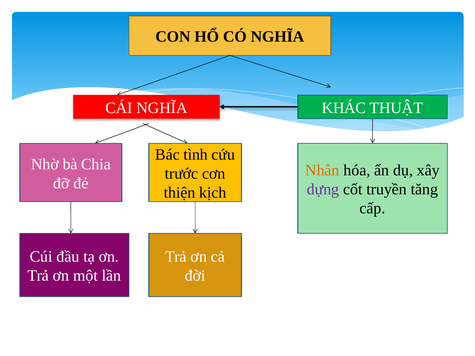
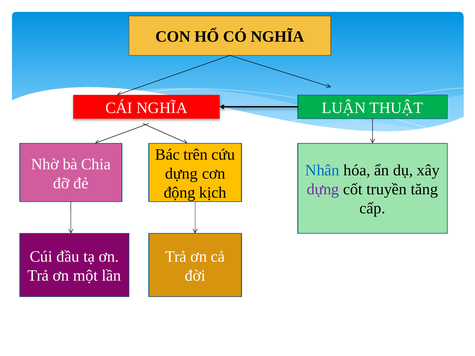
KHÁC: KHÁC -> LUẬN (344, 108)
tình: tình -> trên (196, 155)
Nhân colour: orange -> blue (322, 171)
trước: trước -> dựng (181, 174)
thiện: thiện -> động (180, 193)
